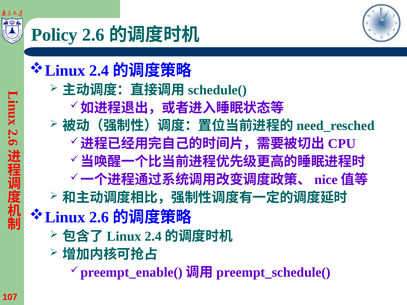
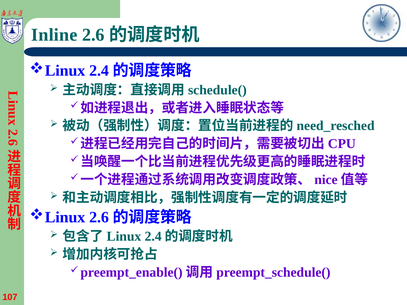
Policy: Policy -> Inline (54, 35)
